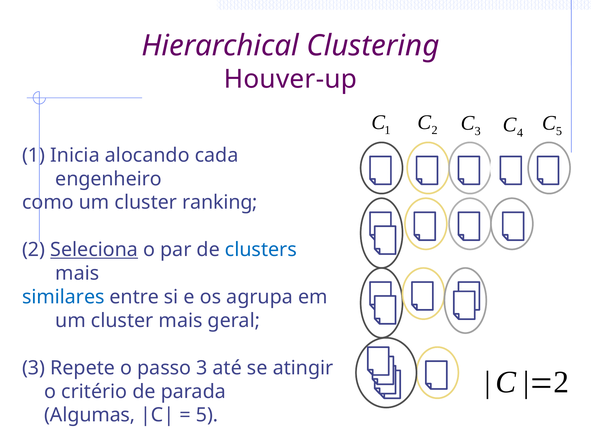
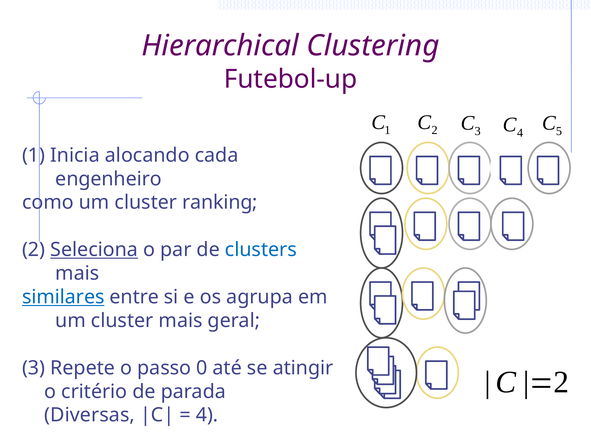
Houver-up: Houver-up -> Futebol-up (291, 79)
similares underline: none -> present (63, 297)
passo 3: 3 -> 0 (202, 368)
Algumas: Algumas -> Diversas (90, 415)
5: 5 -> 4 (207, 415)
